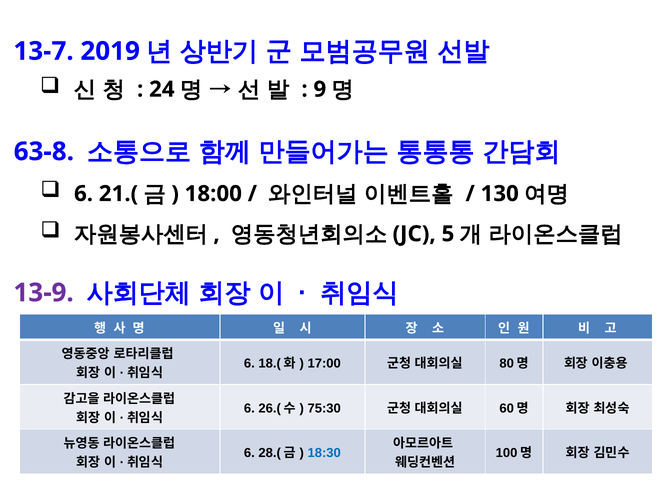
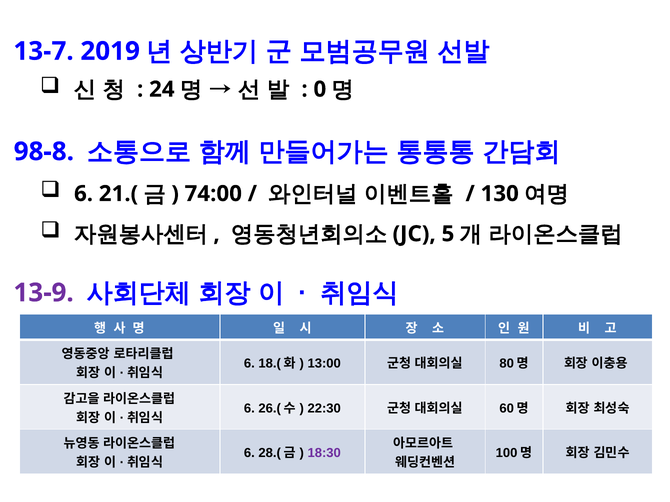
9: 9 -> 0 (320, 89)
63-8: 63-8 -> 98-8 (44, 152)
18:00: 18:00 -> 74:00 (213, 194)
17:00: 17:00 -> 13:00 (324, 364)
75:30: 75:30 -> 22:30 (324, 409)
18:30 colour: blue -> purple (324, 453)
